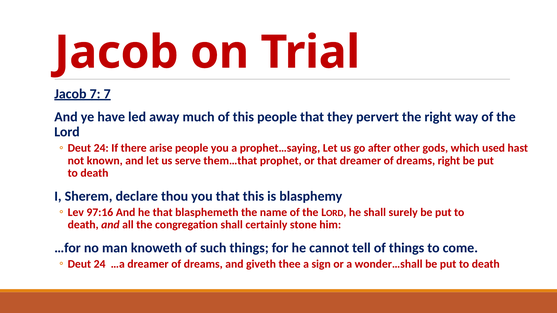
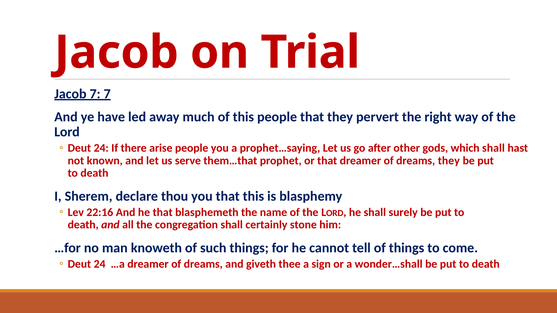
which used: used -> shall (493, 148)
dreams right: right -> they (449, 161)
97:16: 97:16 -> 22:16 (100, 212)
